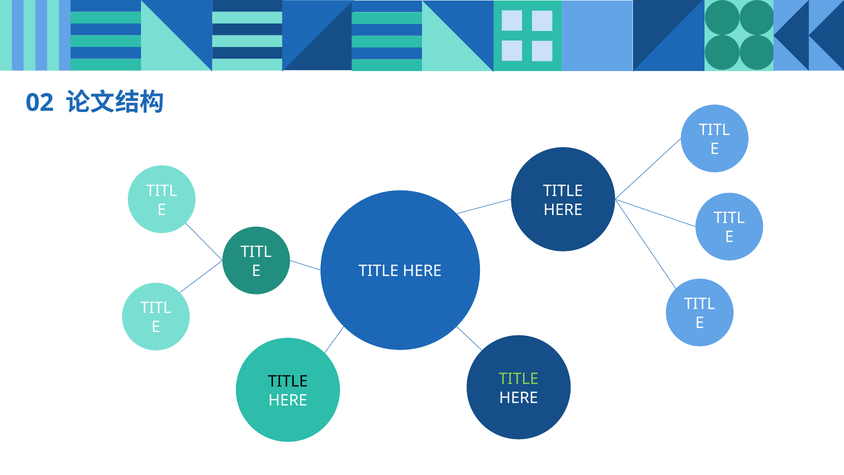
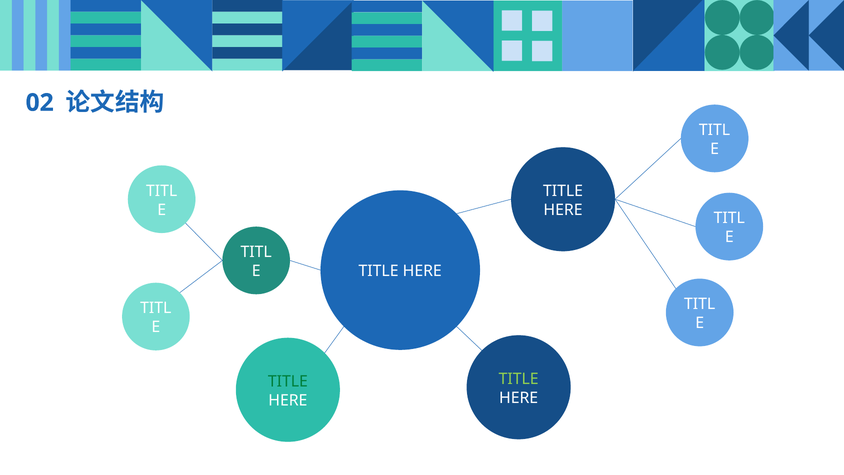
TITLE colour: black -> green (288, 381)
